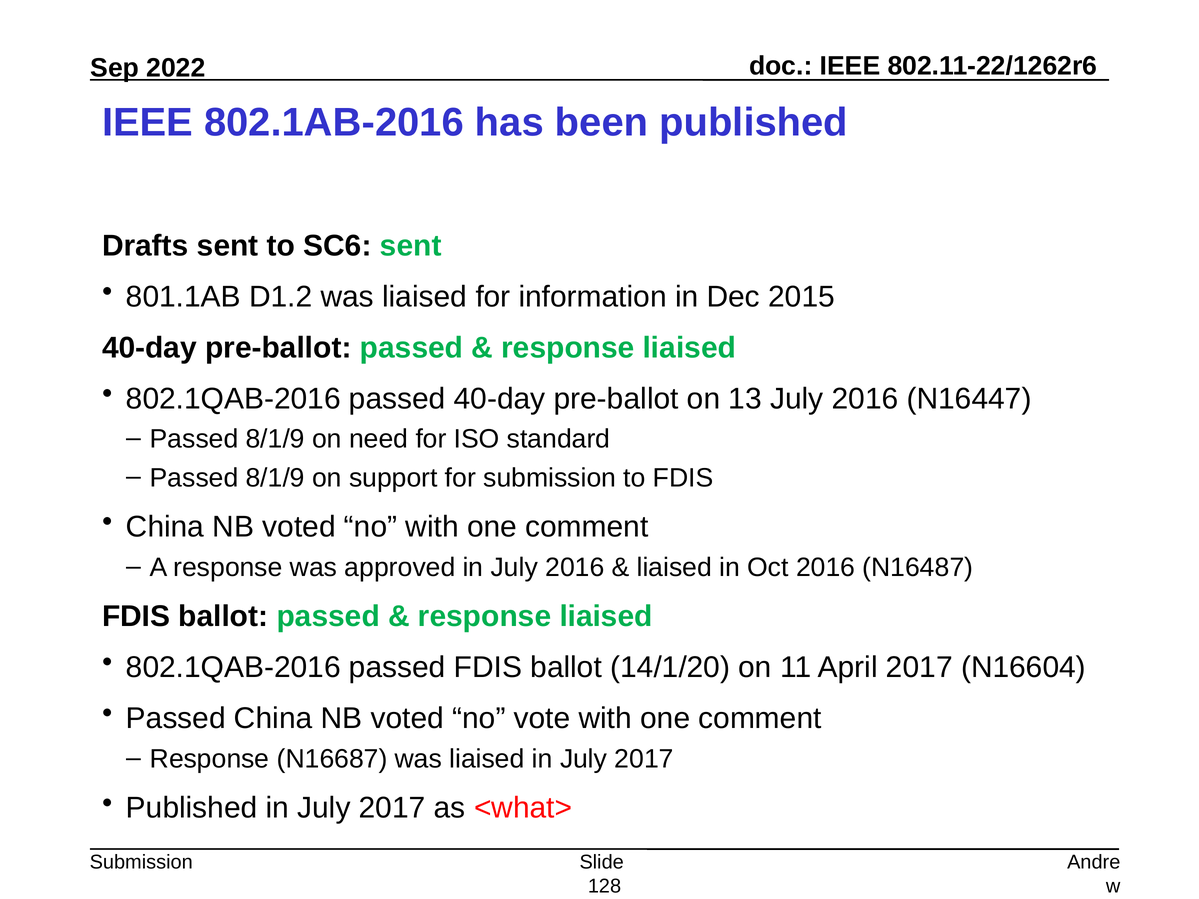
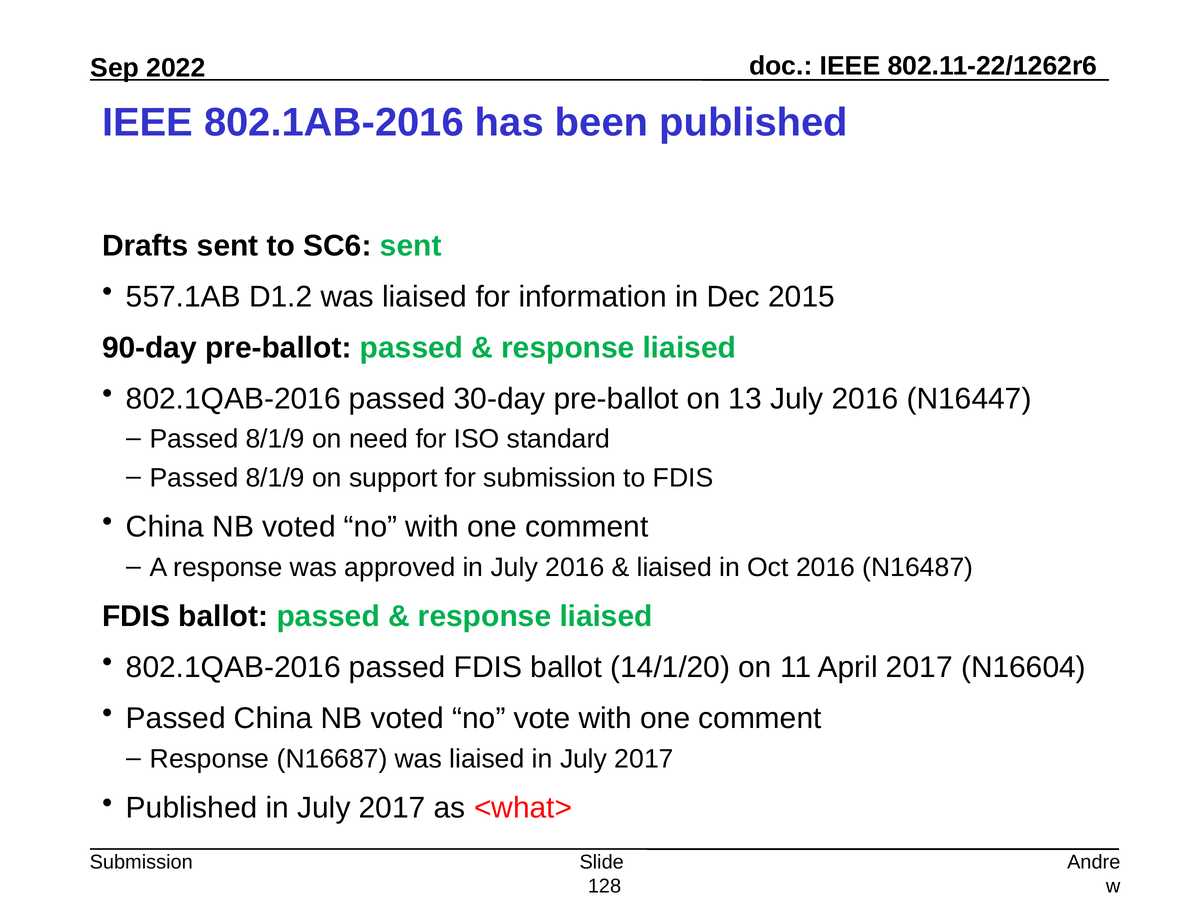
801.1AB: 801.1AB -> 557.1AB (183, 297)
40-day: 40-day -> 90-day (149, 348)
passed 40-day: 40-day -> 30-day (500, 399)
